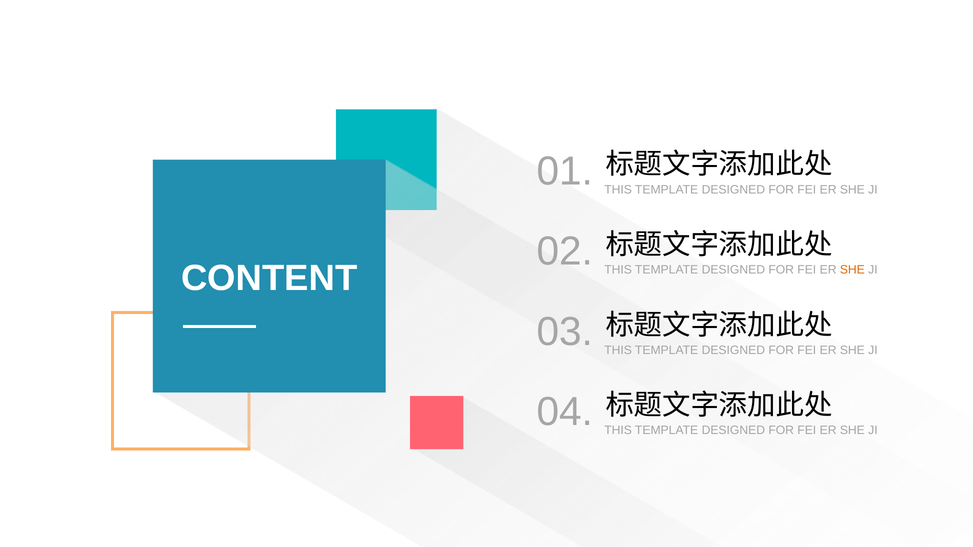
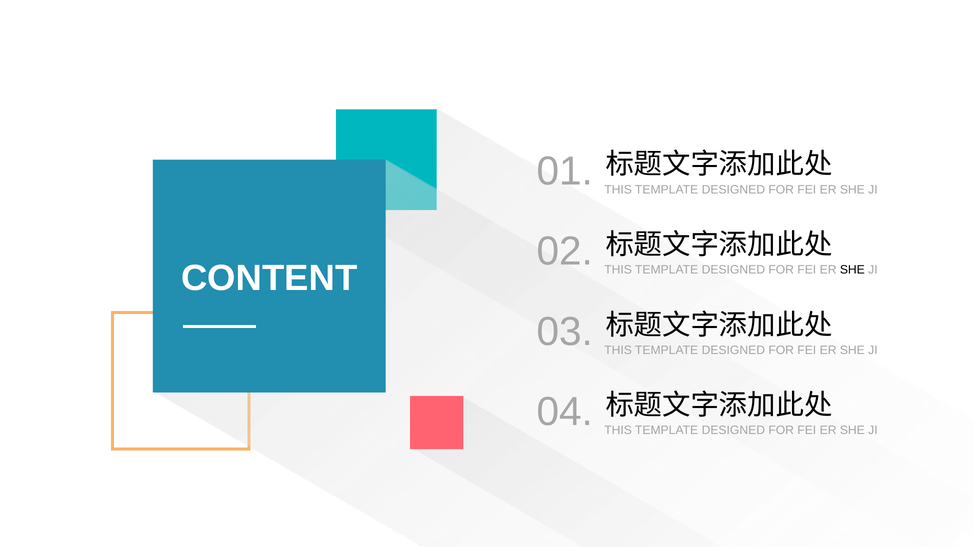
SHE colour: orange -> black (852, 270)
